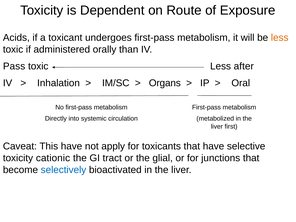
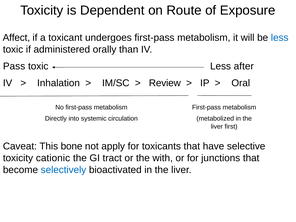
Acids: Acids -> Affect (16, 38)
less colour: orange -> blue (280, 38)
Organs: Organs -> Review (165, 83)
This have: have -> bone (72, 146)
glial: glial -> with (163, 158)
